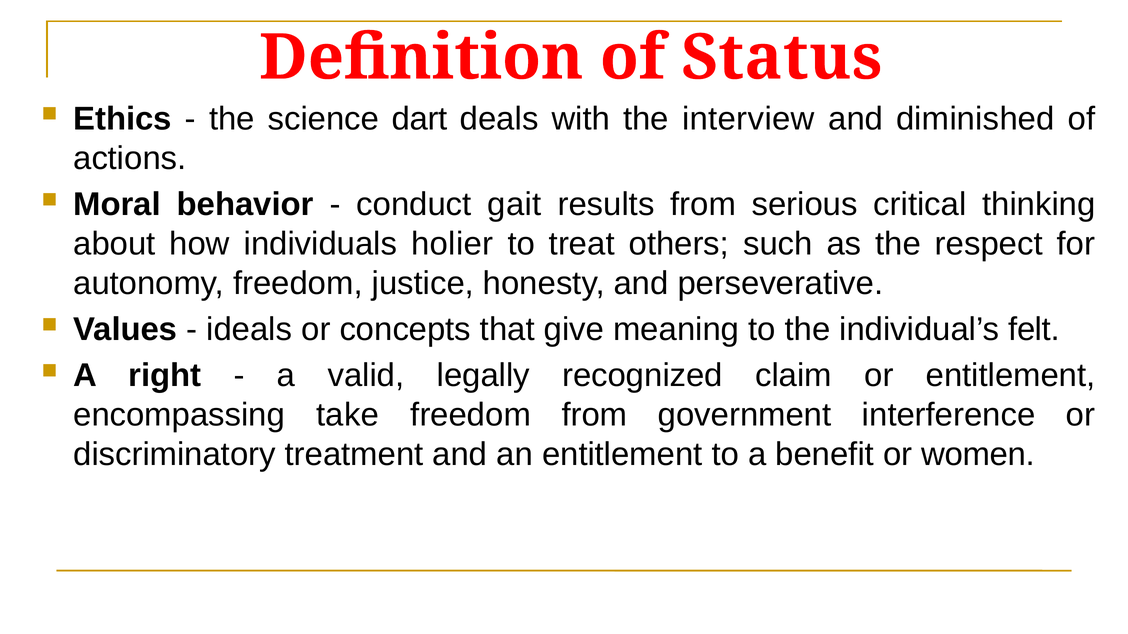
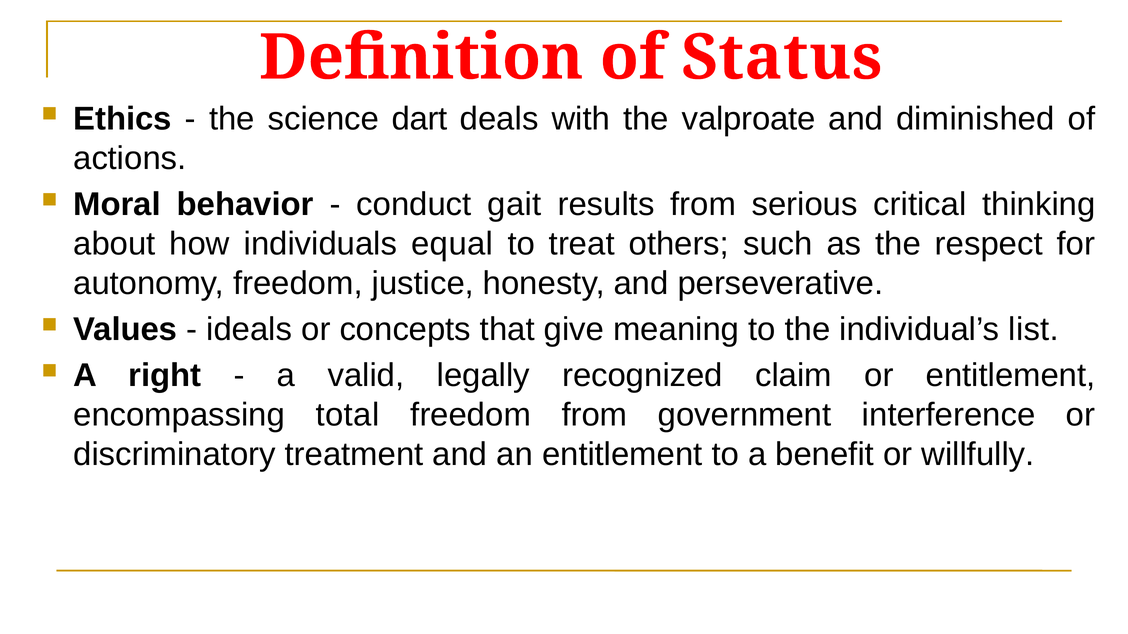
interview: interview -> valproate (749, 119)
holier: holier -> equal (452, 244)
felt: felt -> list (1034, 330)
take: take -> total (348, 415)
women: women -> willfully (978, 455)
